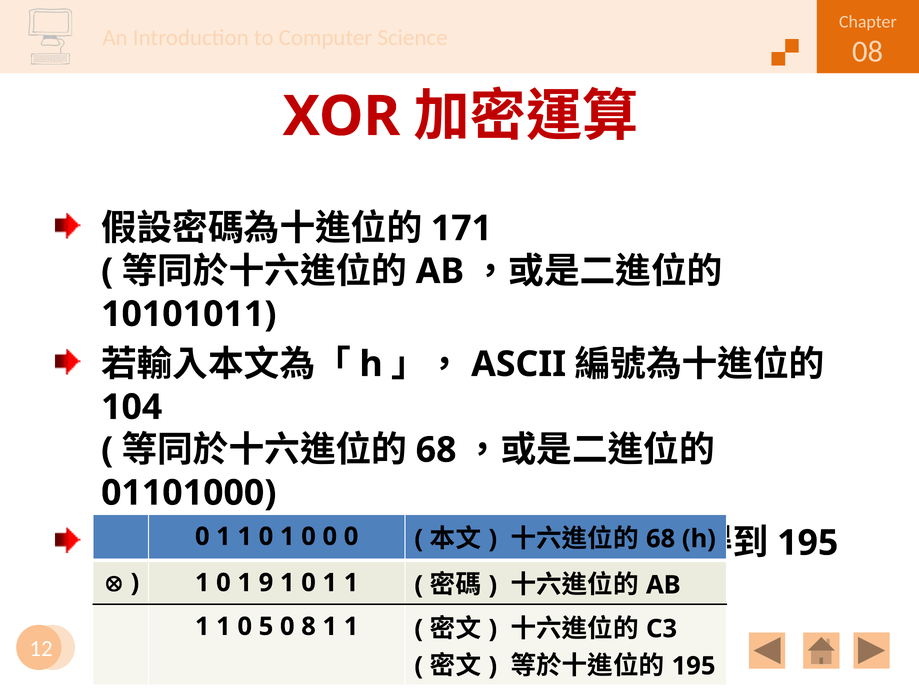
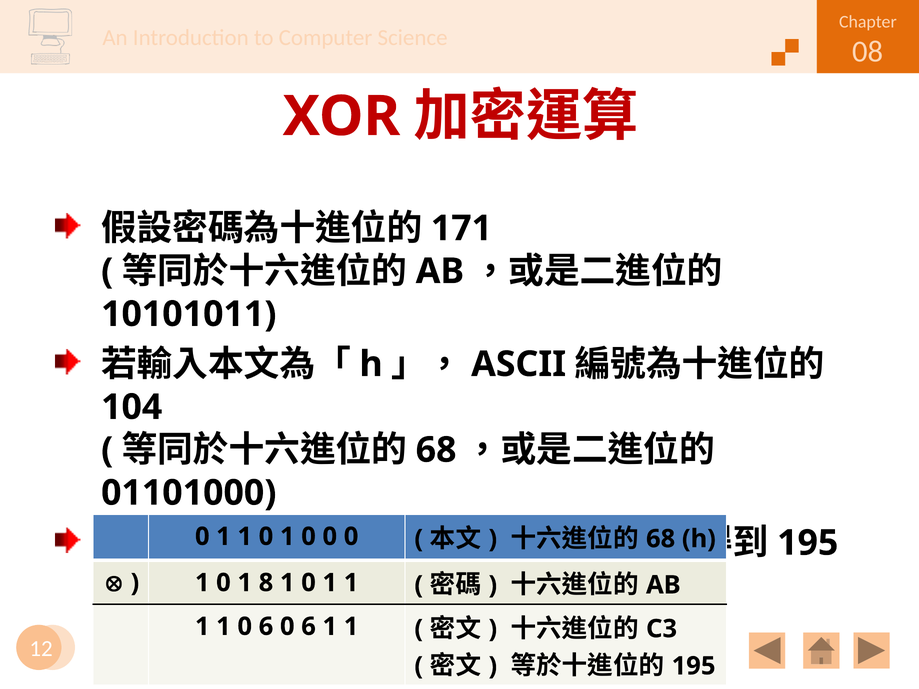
9: 9 -> 8 (266, 583)
1 0 5: 5 -> 6 (266, 627)
8: 8 -> 6 (309, 627)
